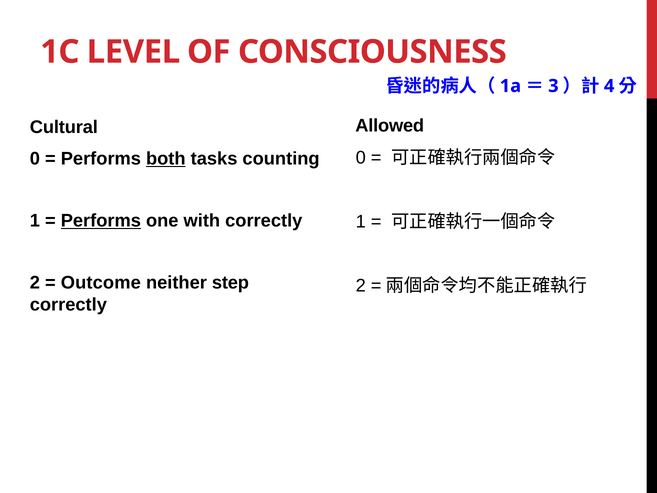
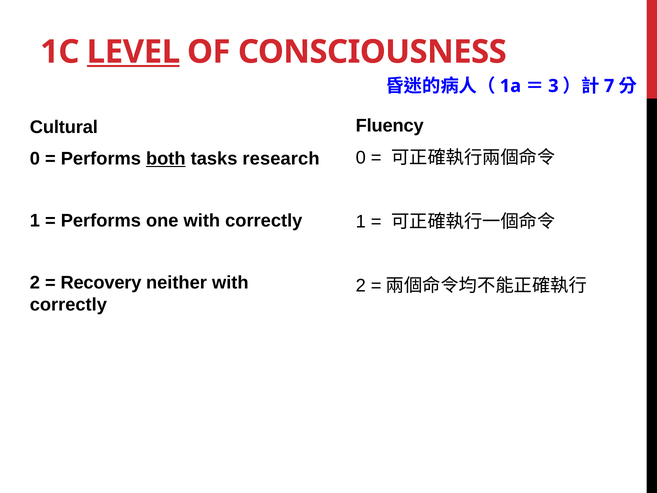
LEVEL underline: none -> present (133, 52)
4: 4 -> 7 (609, 86)
Allowed: Allowed -> Fluency (390, 126)
counting: counting -> research (281, 158)
Performs underline: present -> none (101, 220)
Outcome: Outcome -> Recovery (101, 283)
neither step: step -> with (230, 283)
